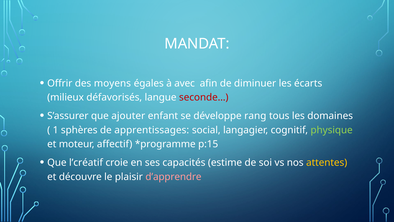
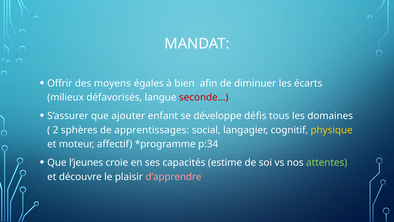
avec: avec -> bien (185, 83)
rang: rang -> défis (255, 116)
1: 1 -> 2 (56, 130)
physique colour: light green -> yellow (332, 130)
p:15: p:15 -> p:34 (208, 144)
l’créatif: l’créatif -> l’jeunes (86, 162)
attentes colour: yellow -> light green (327, 162)
